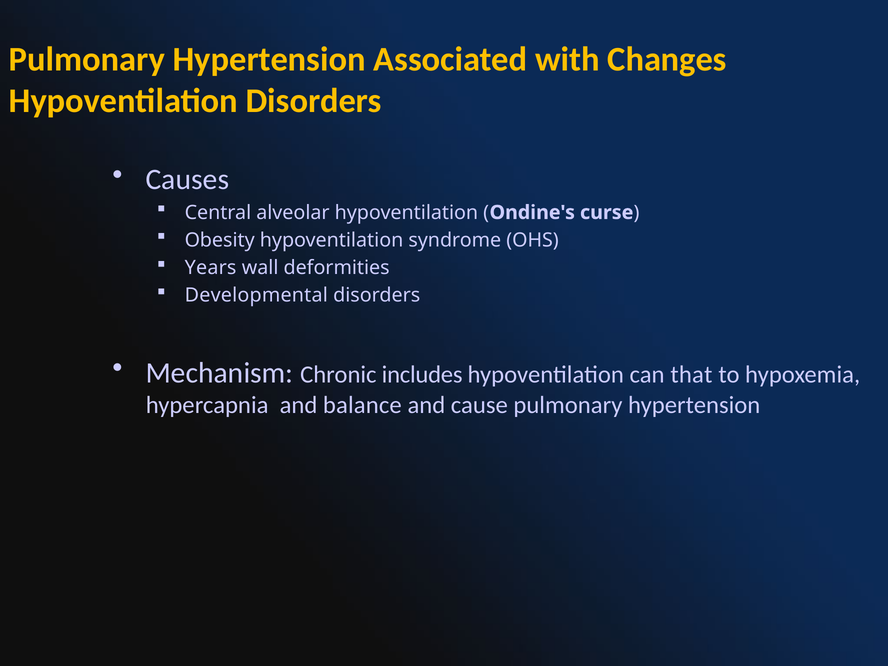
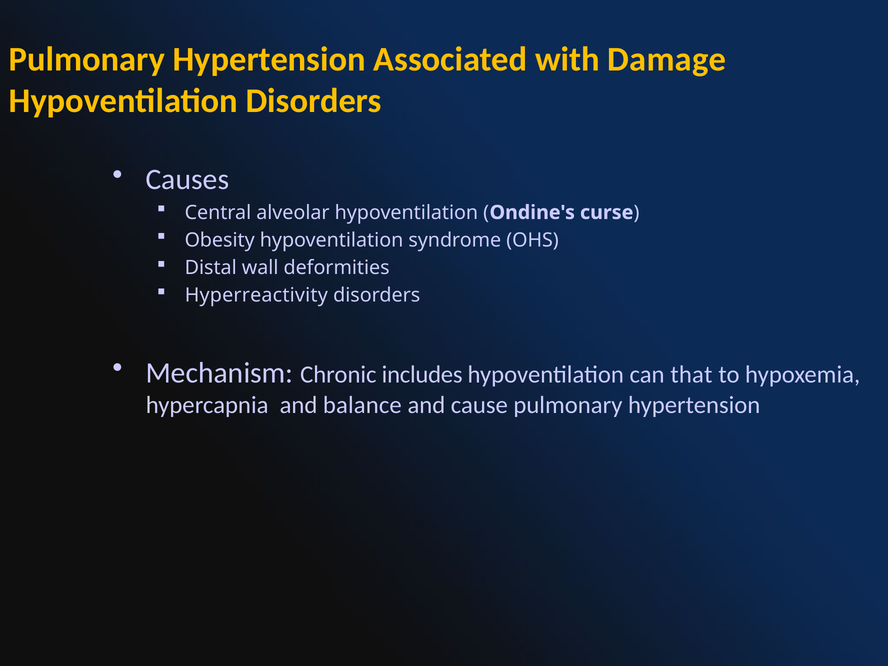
Changes: Changes -> Damage (667, 59)
Years: Years -> Distal (211, 268)
Developmental: Developmental -> Hyperreactivity (256, 295)
